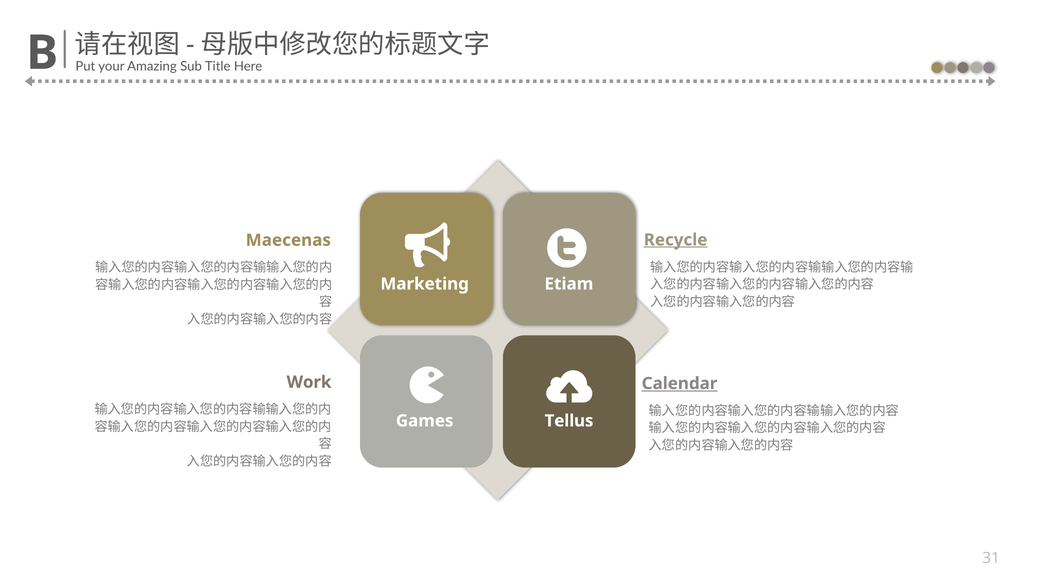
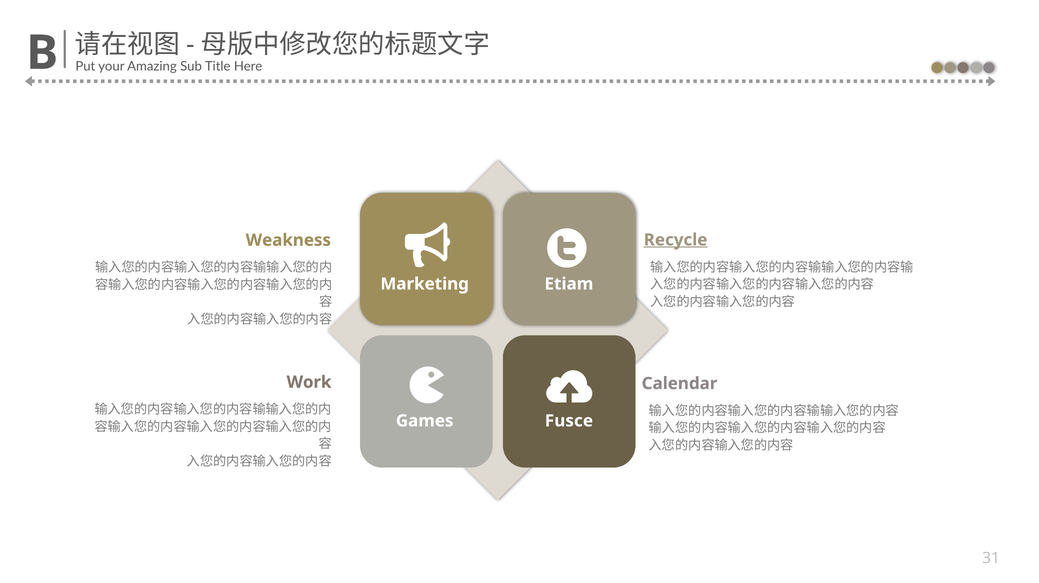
Maecenas: Maecenas -> Weakness (288, 240)
Calendar underline: present -> none (680, 384)
Tellus: Tellus -> Fusce (569, 421)
